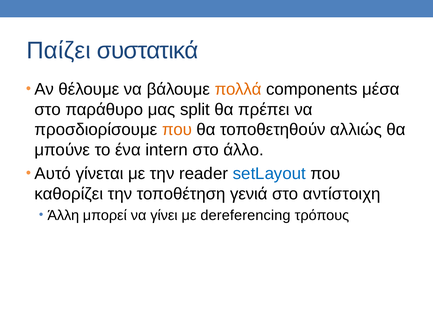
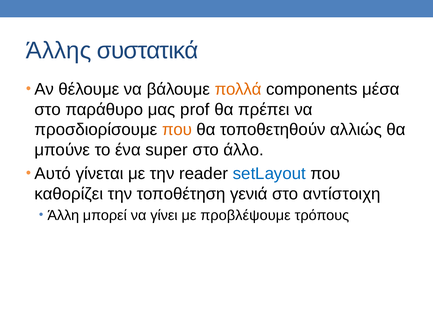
Παίζει: Παίζει -> Άλλης (59, 50)
split: split -> prof (195, 109)
intern: intern -> super (167, 150)
dereferencing: dereferencing -> προβλέψουμε (245, 215)
